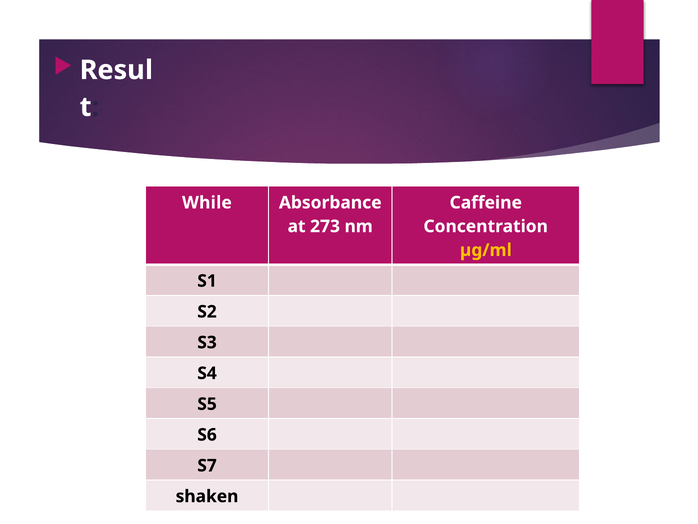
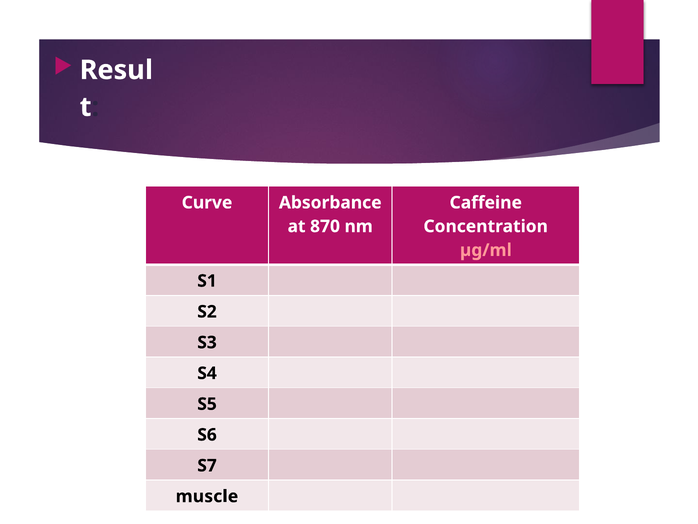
While: While -> Curve (207, 202)
273: 273 -> 870 (325, 226)
µg/ml colour: yellow -> pink (486, 250)
shaken: shaken -> muscle (207, 496)
